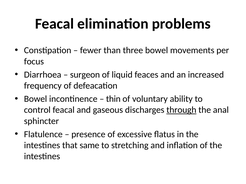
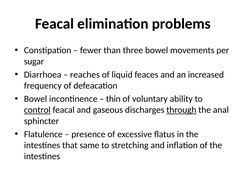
focus: focus -> sugar (34, 62)
surgeon: surgeon -> reaches (85, 75)
control underline: none -> present (37, 110)
